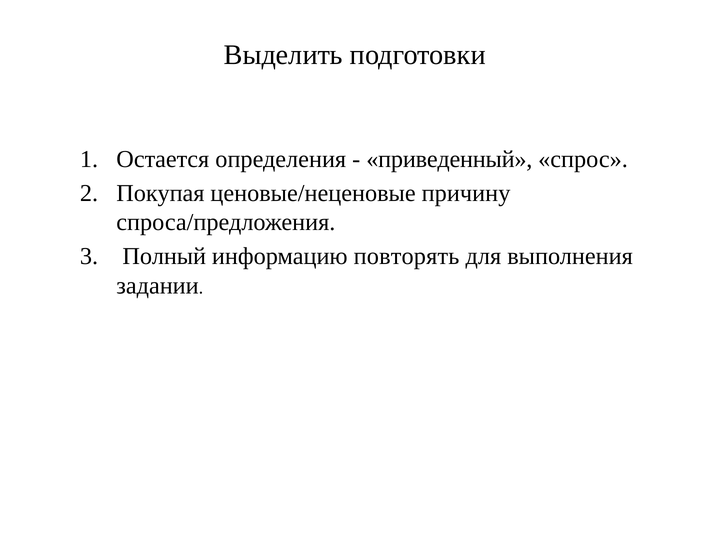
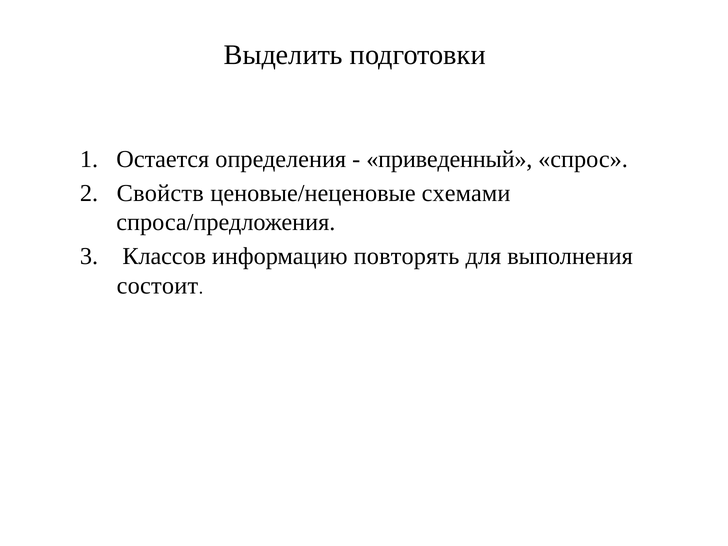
Покупая: Покупая -> Свойств (160, 193)
причину: причину -> схемами (466, 193)
Полный: Полный -> Классов (164, 256)
задании: задании -> состоит (157, 286)
